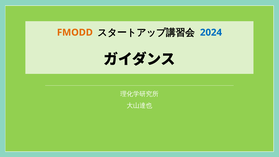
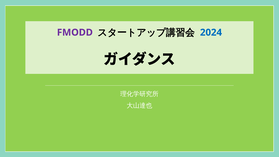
FMODD colour: orange -> purple (75, 32)
